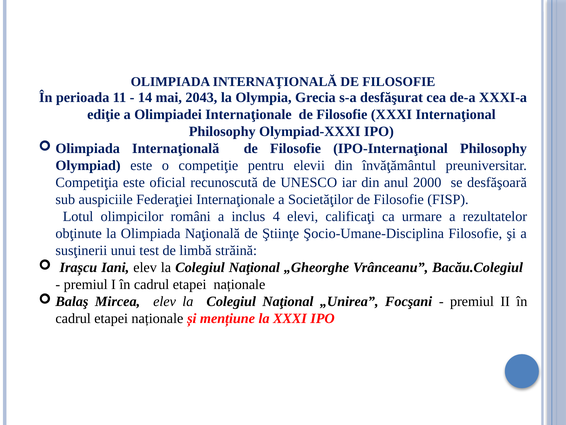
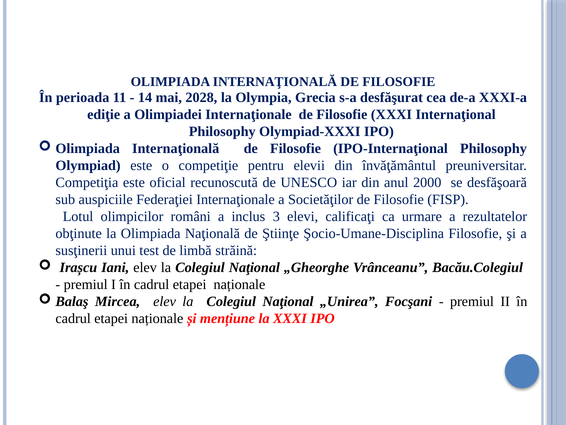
2043: 2043 -> 2028 (201, 97)
4: 4 -> 3 (276, 216)
